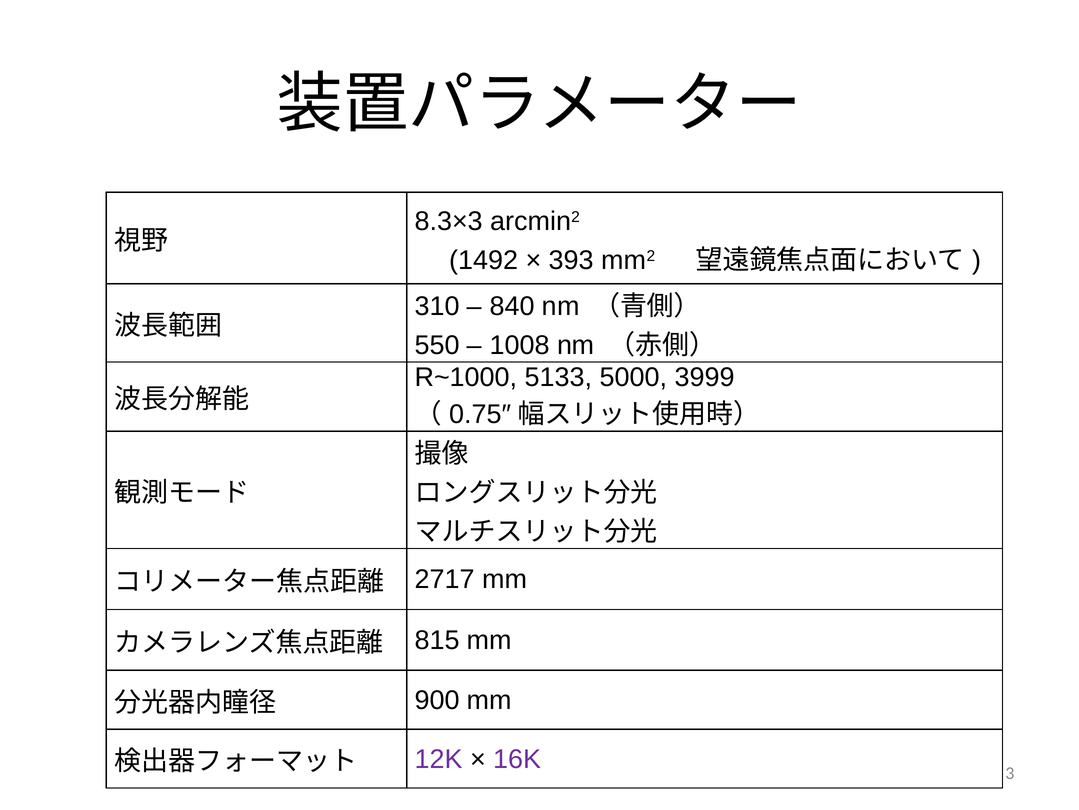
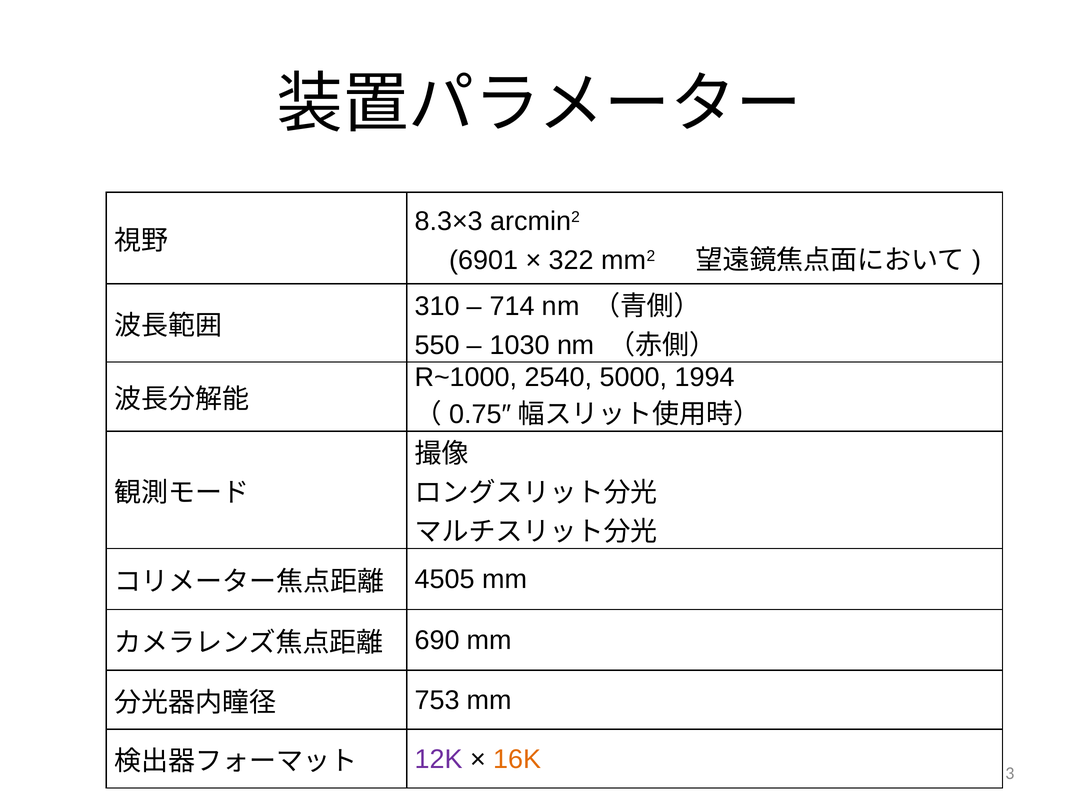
1492: 1492 -> 6901 (484, 260)
393: 393 -> 322 (571, 260)
840: 840 -> 714 (512, 306)
1008: 1008 -> 1030 (520, 345)
5133: 5133 -> 2540 (558, 377)
3999: 3999 -> 1994 (705, 377)
2717: 2717 -> 4505 (445, 579)
815: 815 -> 690 (437, 640)
900: 900 -> 753 (437, 700)
16K colour: purple -> orange (517, 758)
